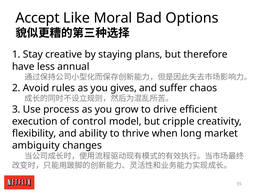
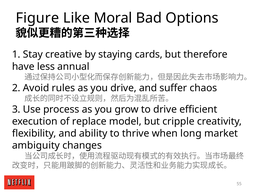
Accept: Accept -> Figure (37, 18)
plans: plans -> cards (149, 54)
you gives: gives -> drive (123, 88)
control: control -> replace (89, 121)
